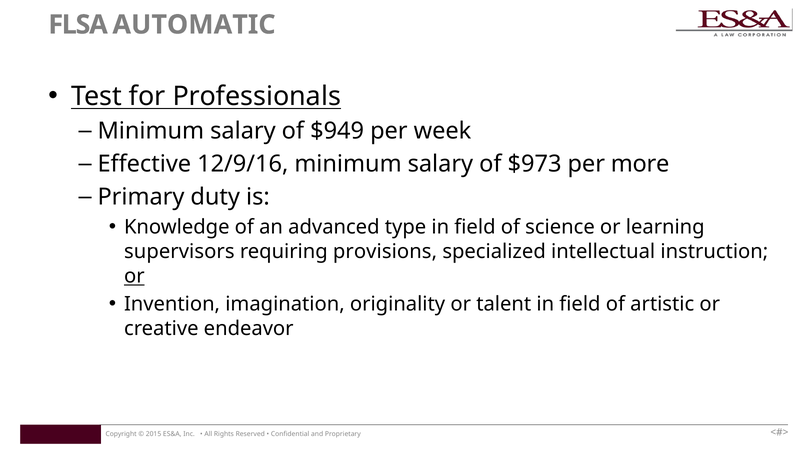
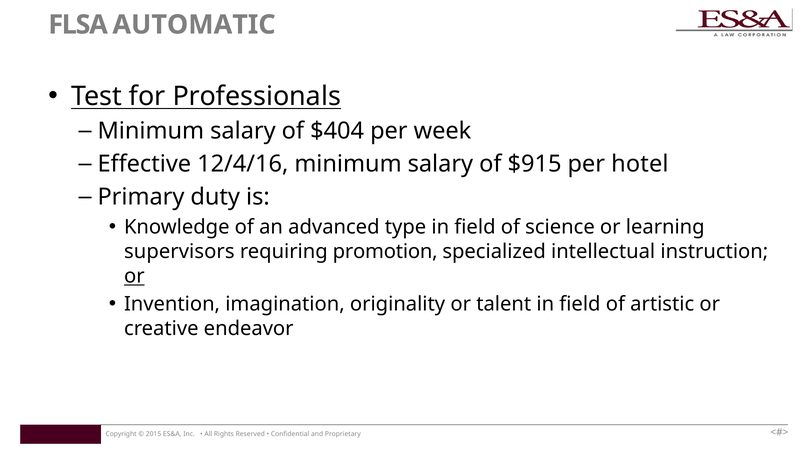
$949: $949 -> $404 (337, 131)
12/9/16: 12/9/16 -> 12/4/16 (243, 164)
$973: $973 -> $915 (535, 164)
more: more -> hotel (640, 164)
provisions: provisions -> promotion (385, 251)
